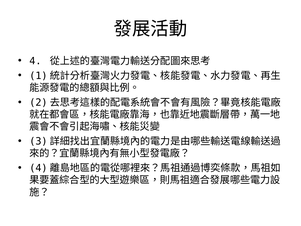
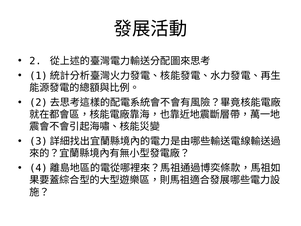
4: 4 -> 2 (35, 61)
